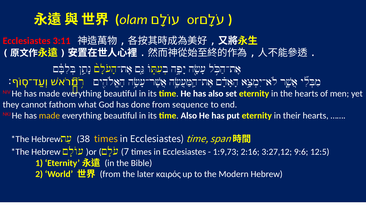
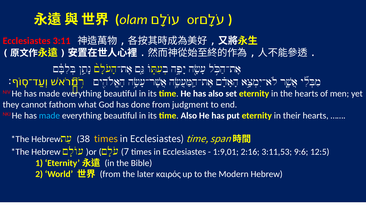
sequence: sequence -> judgment (190, 104)
made colour: yellow -> light blue (49, 115)
1:9,73: 1:9,73 -> 1:9,01 (226, 152)
3:27,12: 3:27,12 -> 3:11,53 (277, 152)
